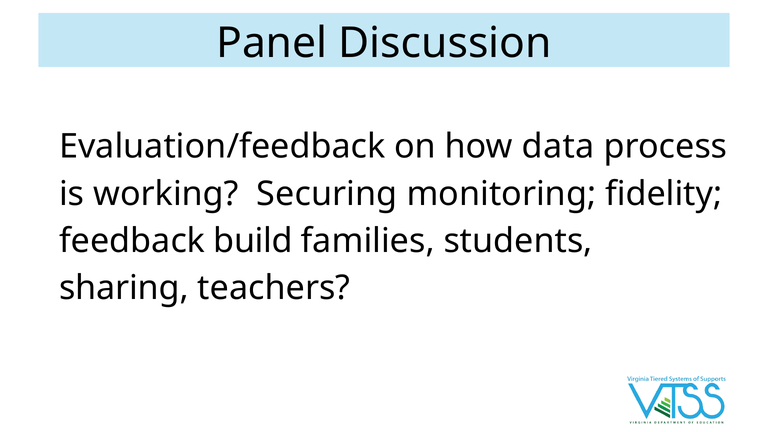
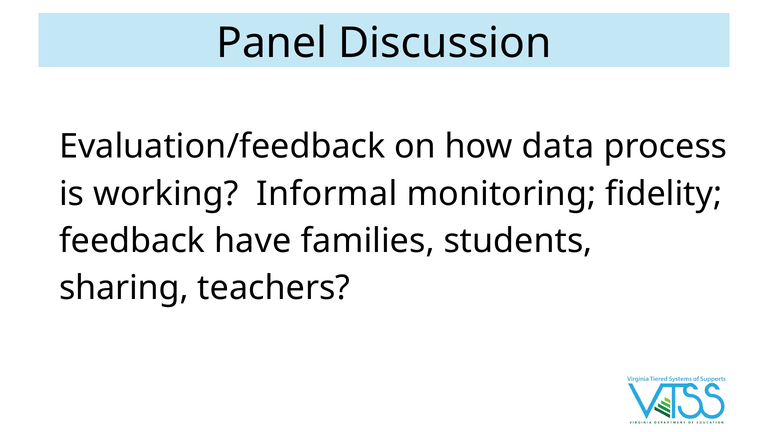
Securing: Securing -> Informal (327, 194)
build: build -> have (253, 241)
